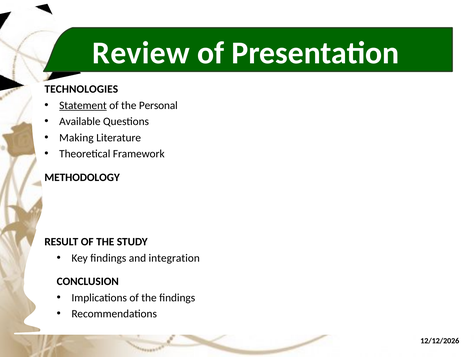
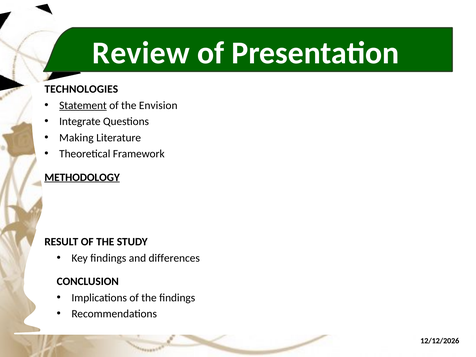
Personal: Personal -> Envision (158, 105)
Available: Available -> Integrate (80, 122)
METHODOLOGY underline: none -> present (82, 177)
integration: integration -> differences (174, 258)
